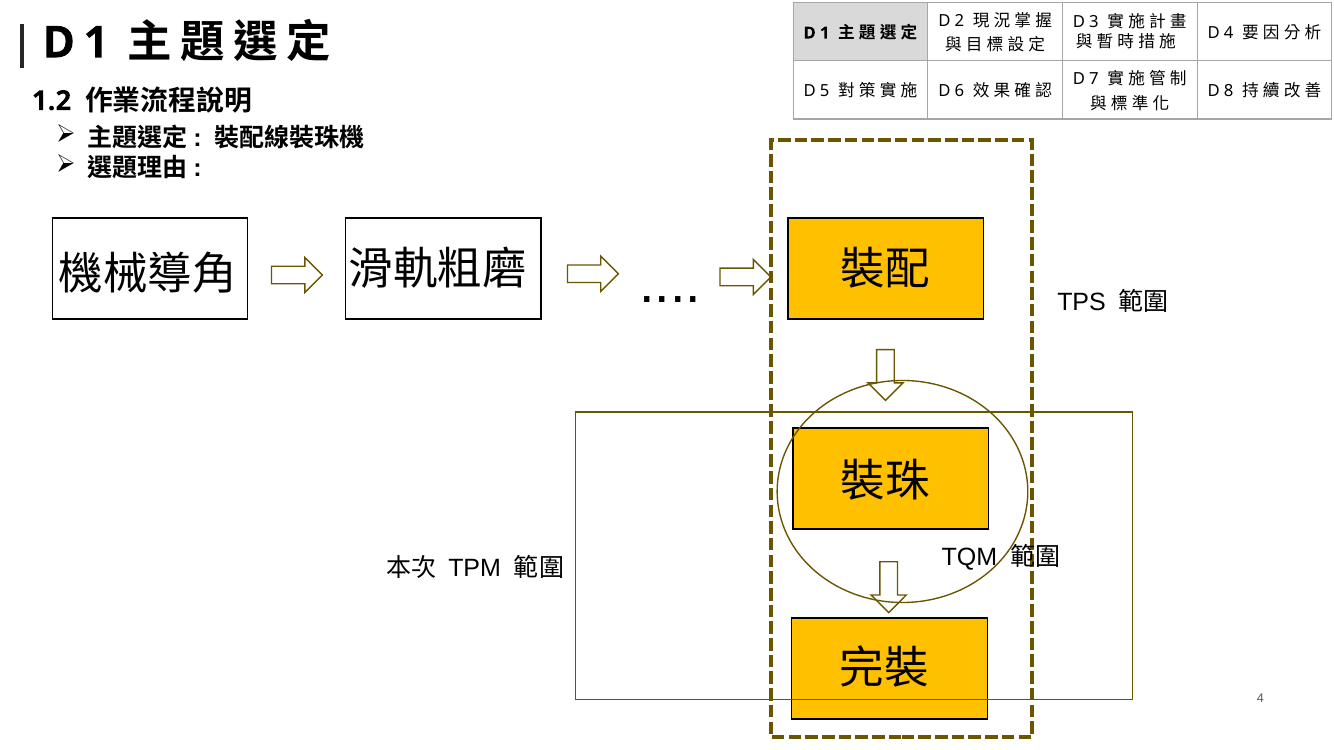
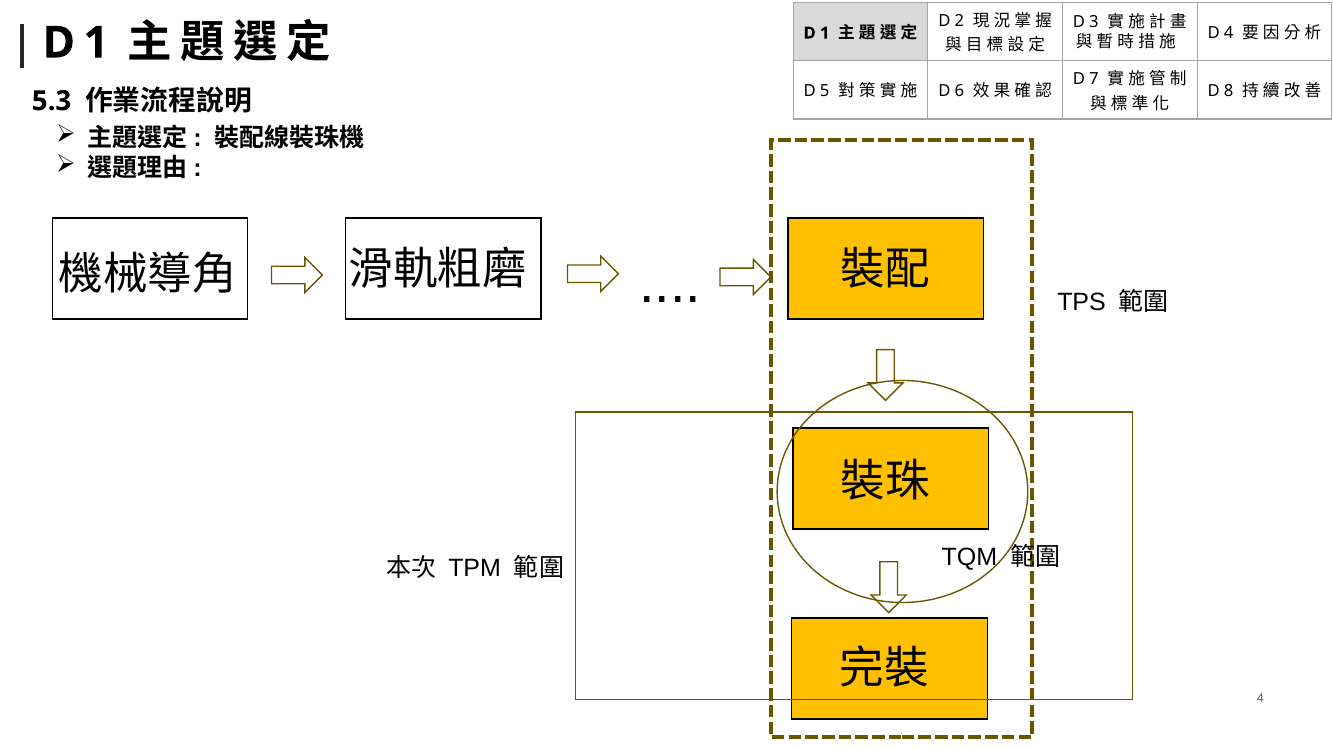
1.2: 1.2 -> 5.3 (52, 101)
